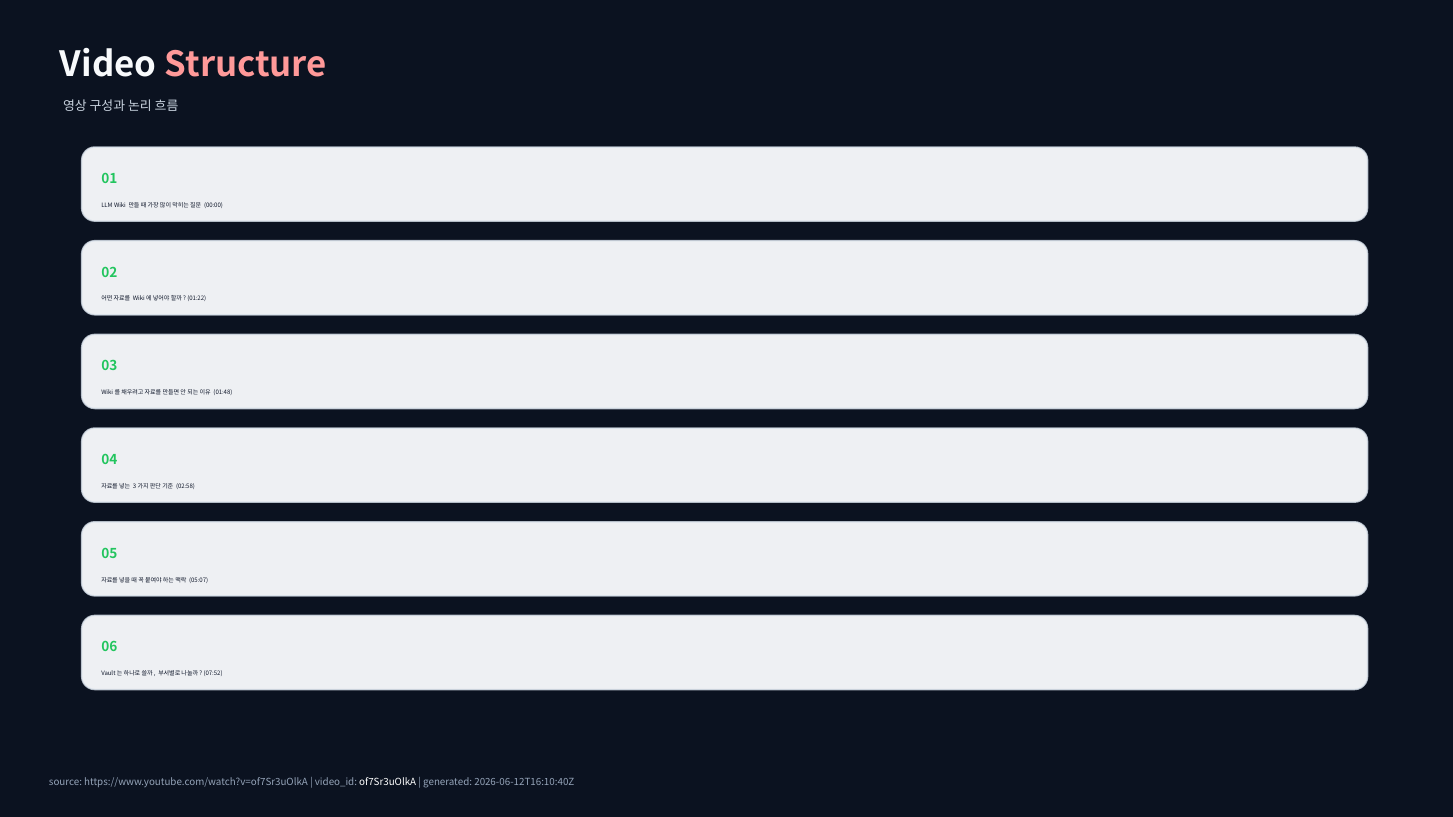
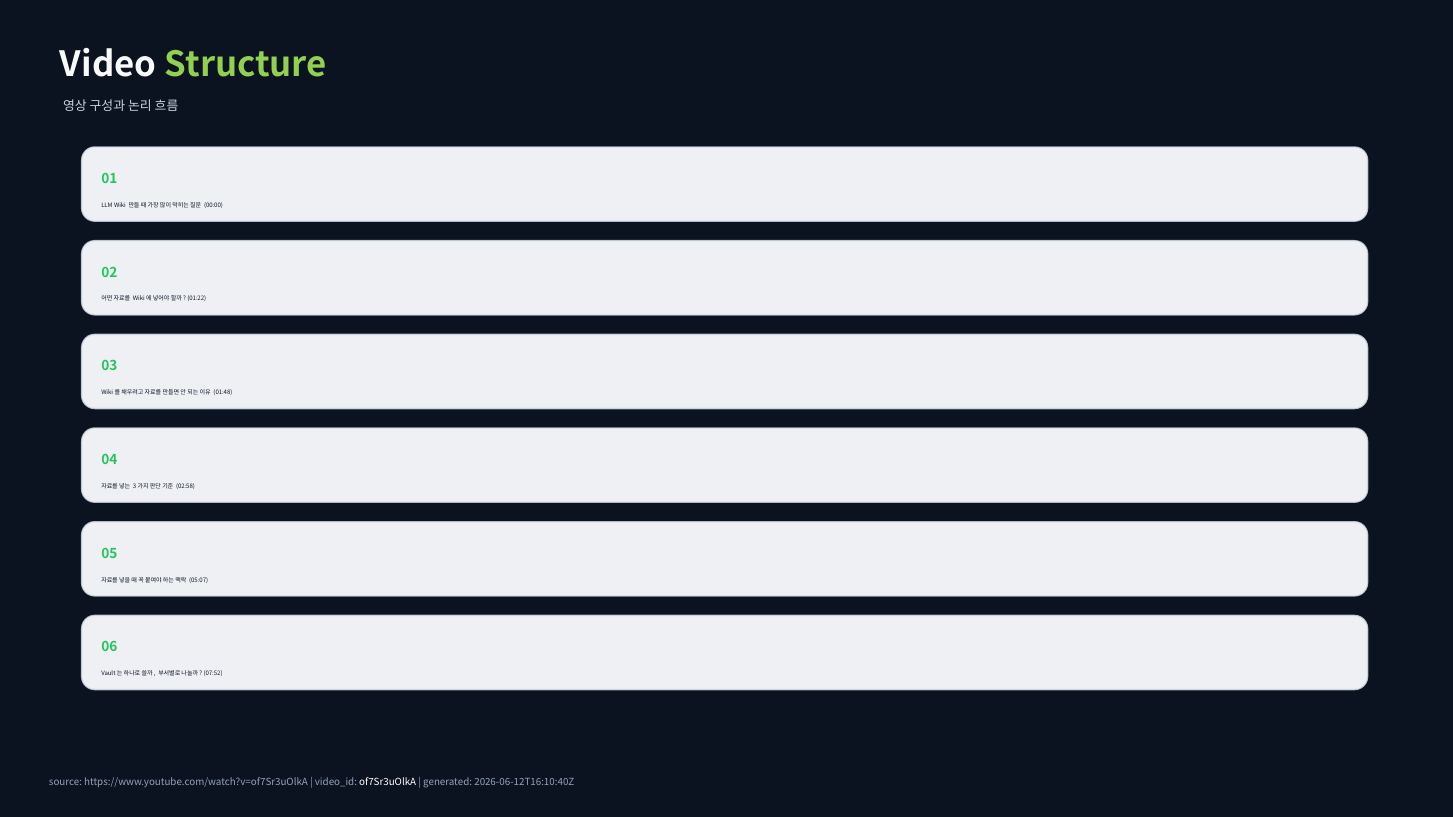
Structure colour: pink -> light green (246, 65)
